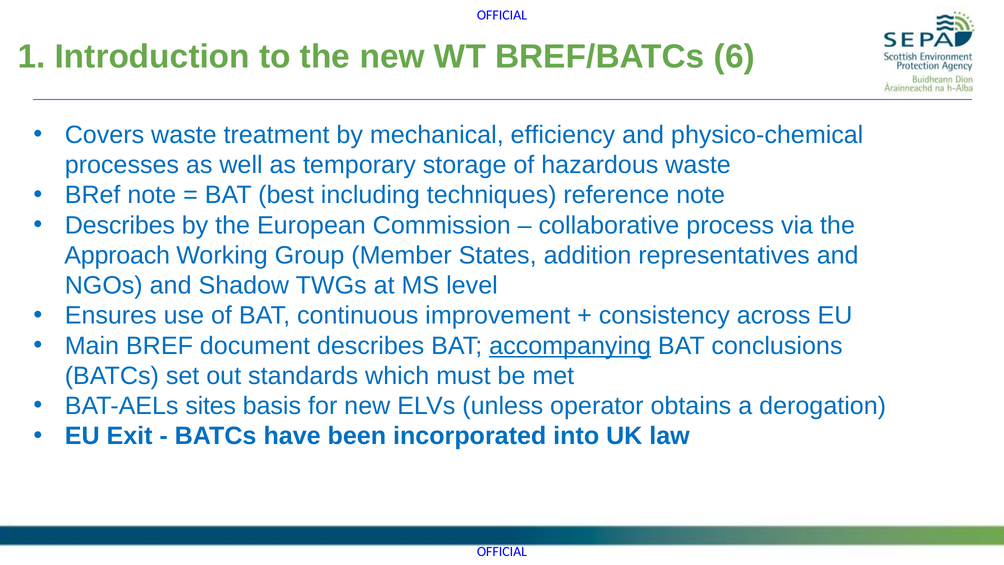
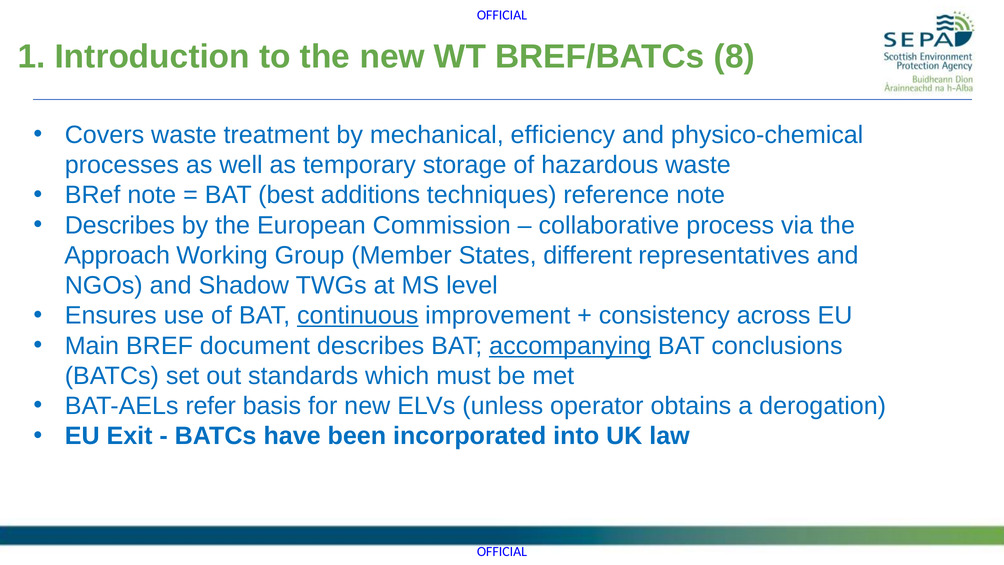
6: 6 -> 8 (734, 57)
including: including -> additions (370, 195)
addition: addition -> different (588, 255)
continuous underline: none -> present (358, 316)
sites: sites -> refer (211, 406)
